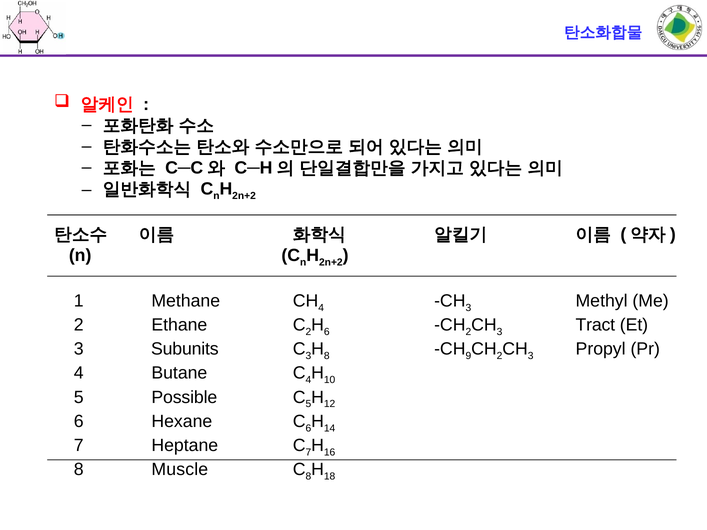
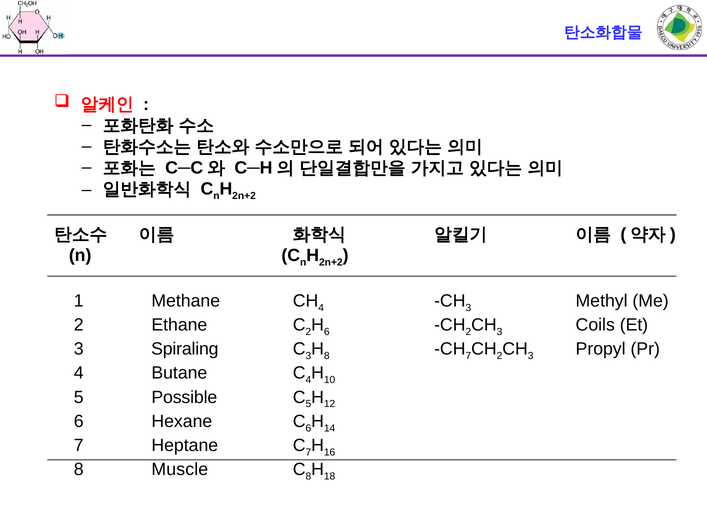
Tract: Tract -> Coils (595, 325)
Subunits: Subunits -> Spiraling (185, 349)
9: 9 -> 7 (468, 356)
